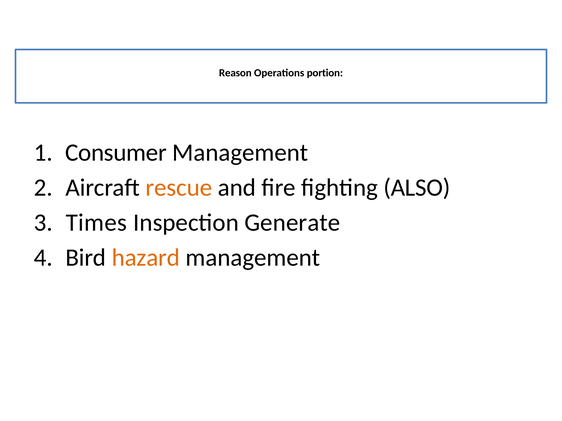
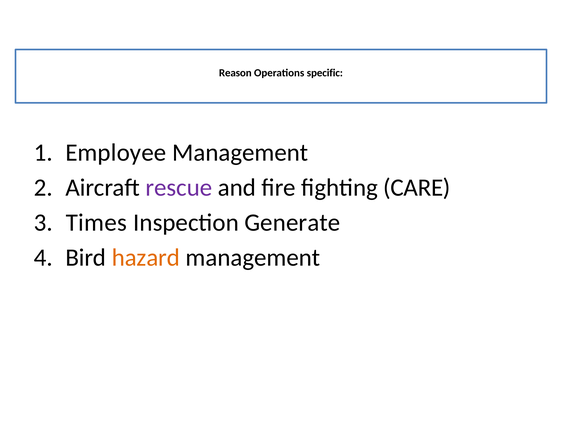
portion: portion -> specific (325, 73)
Consumer: Consumer -> Employee (116, 153)
rescue colour: orange -> purple (179, 188)
ALSO: ALSO -> CARE (417, 188)
